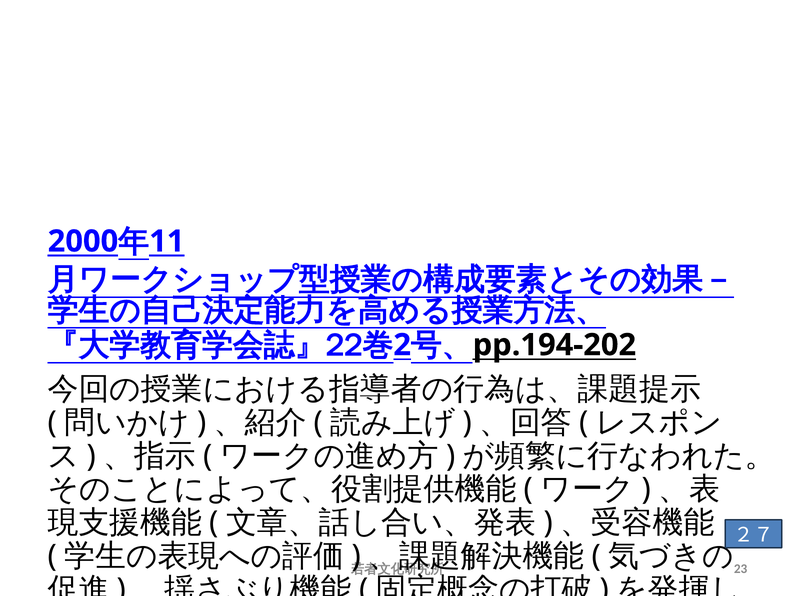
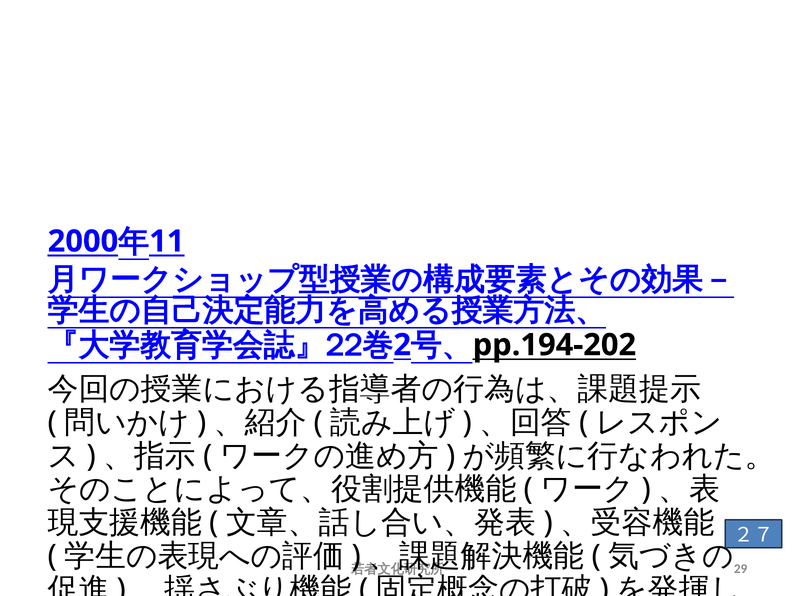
23: 23 -> 29 (741, 569)
